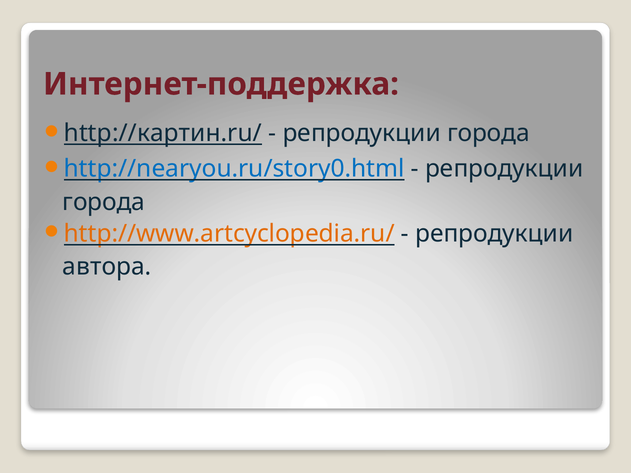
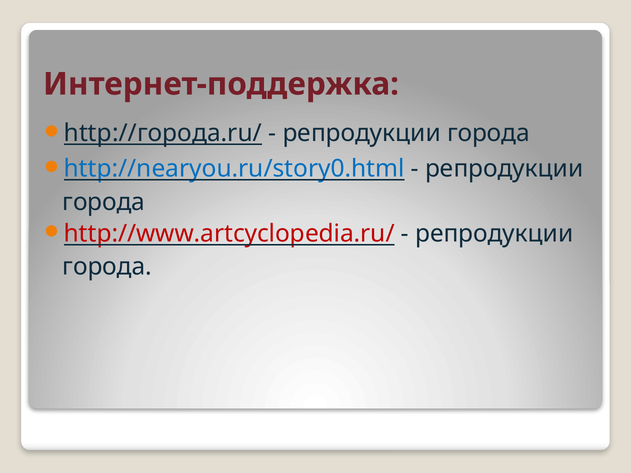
http://картин.ru/: http://картин.ru/ -> http://города.ru/ (163, 133)
http://www.artcyclopedia.ru/ colour: orange -> red (229, 234)
автора: автора -> города (107, 267)
